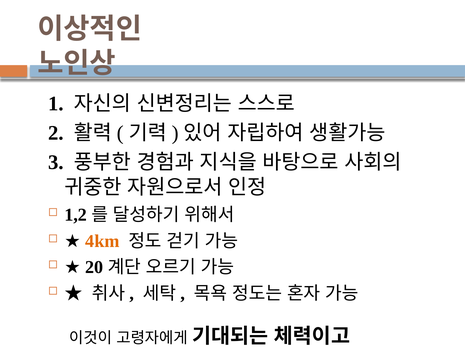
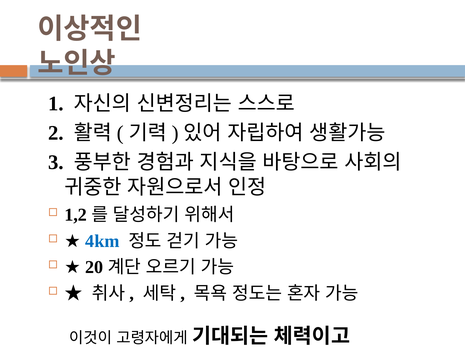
4km colour: orange -> blue (102, 241)
